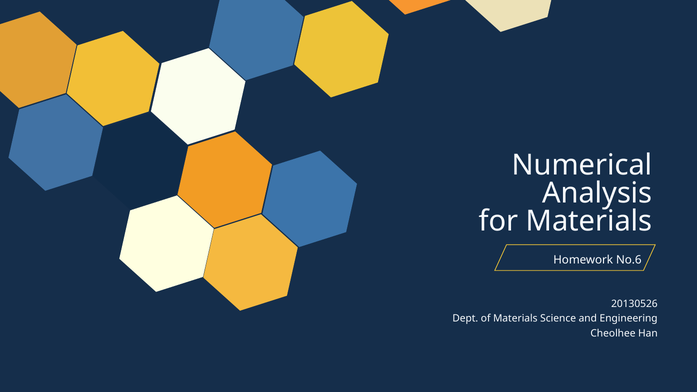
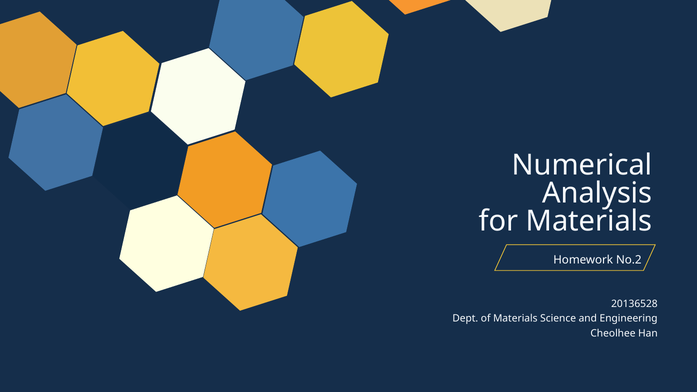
No.6: No.6 -> No.2 (629, 260)
20130526: 20130526 -> 20136528 (634, 304)
